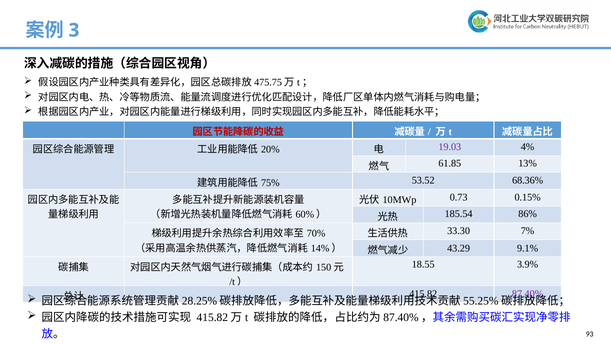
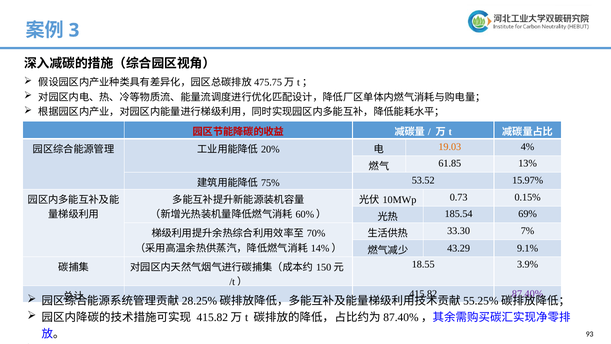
19.03 colour: purple -> orange (450, 147)
68.36%: 68.36% -> 15.97% (528, 180)
86%: 86% -> 69% (528, 214)
